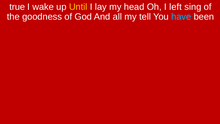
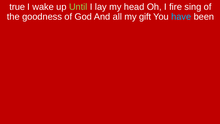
Until colour: yellow -> light green (78, 7)
left: left -> fire (176, 7)
tell: tell -> gift (145, 17)
